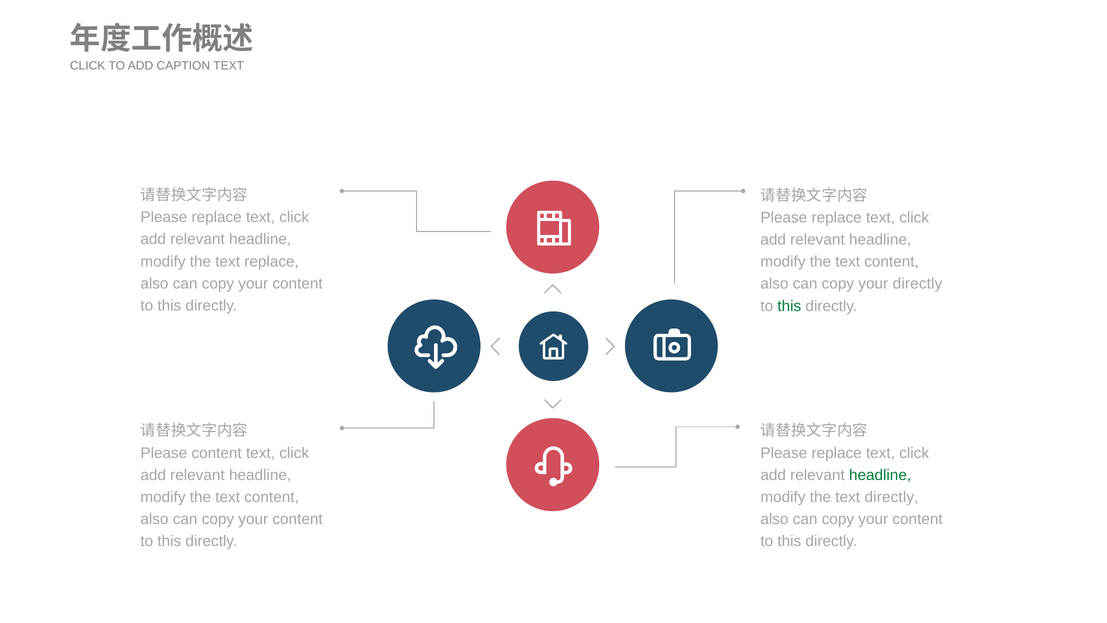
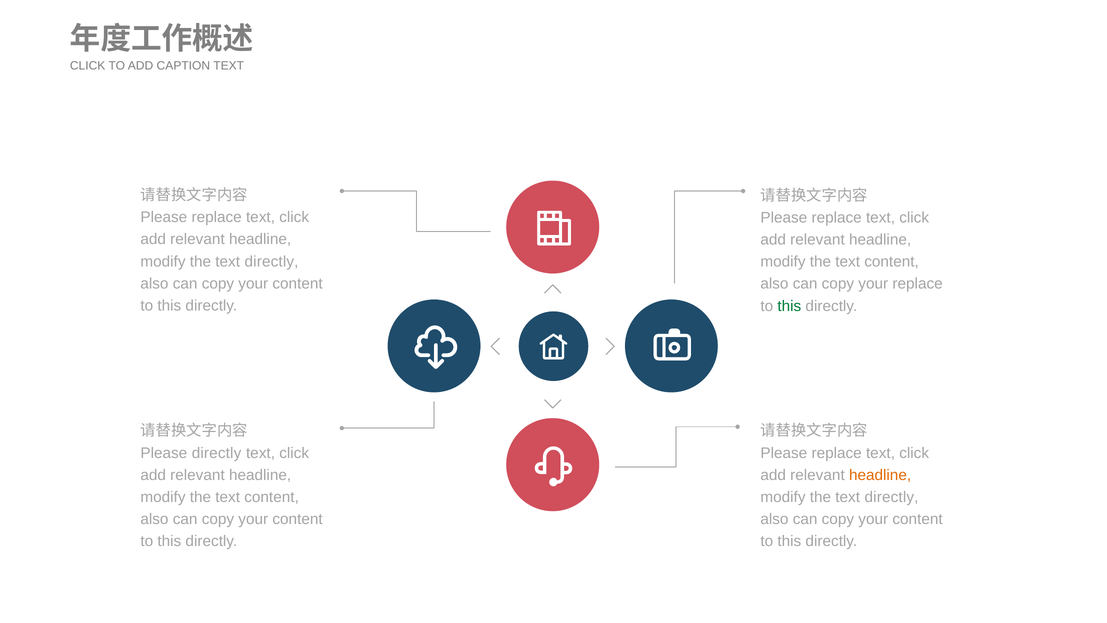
replace: replace -> directly (272, 261)
your directly: directly -> replace (918, 284)
Please content: content -> directly (217, 453)
headline colour: green -> orange (880, 475)
